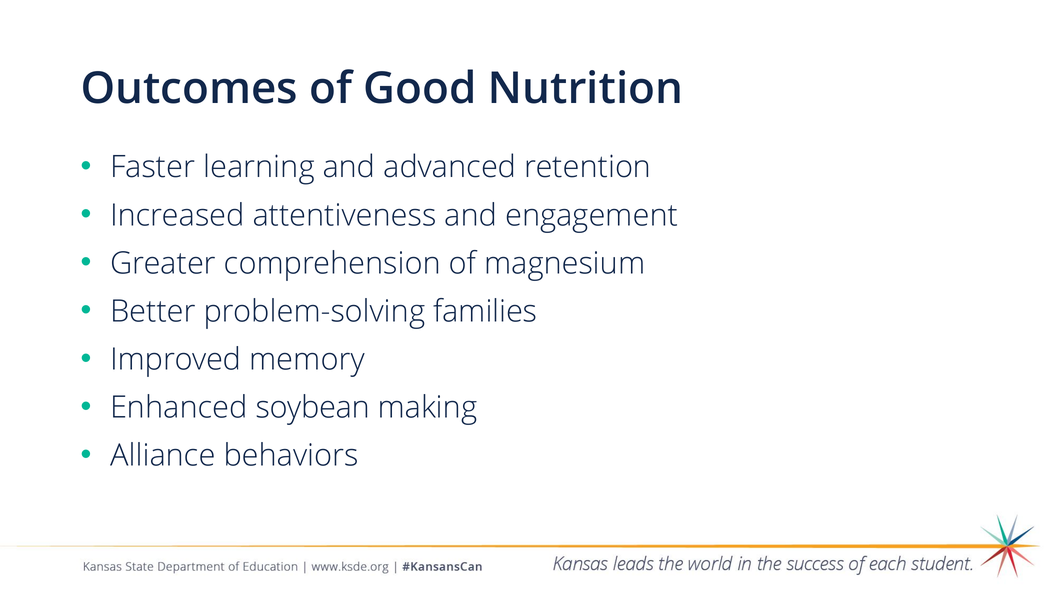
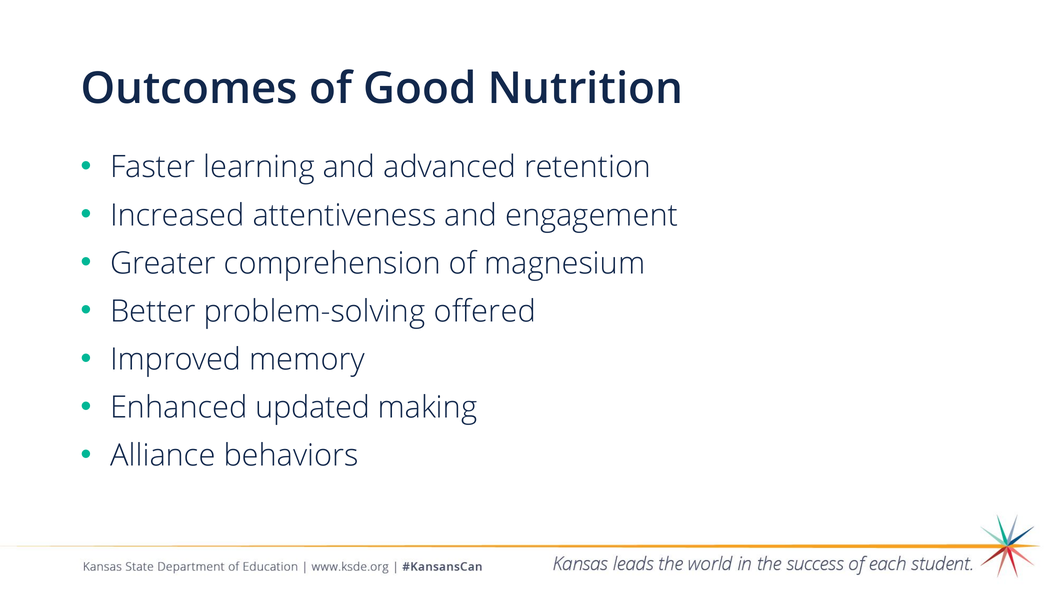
families: families -> offered (485, 311)
soybean: soybean -> updated (313, 407)
